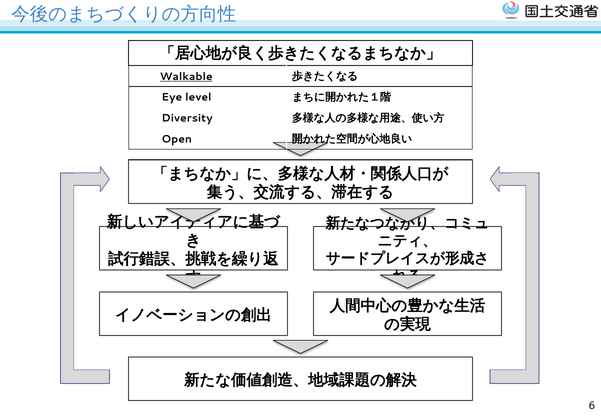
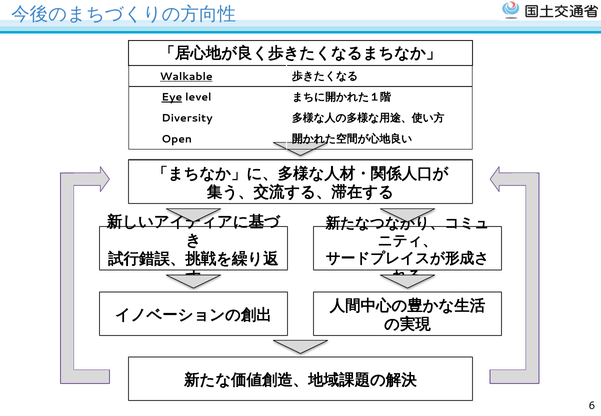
Eye underline: none -> present (172, 97)
